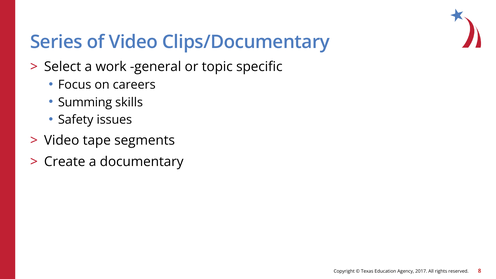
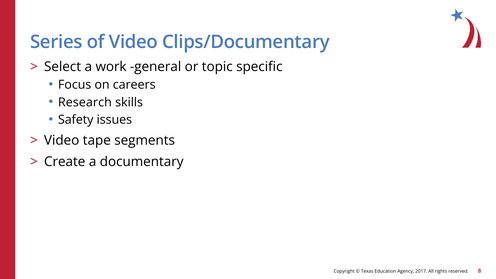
Summing: Summing -> Research (85, 102)
